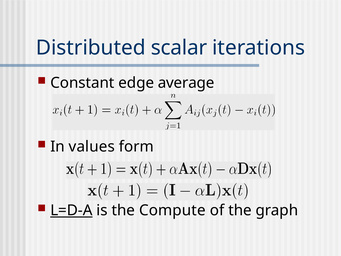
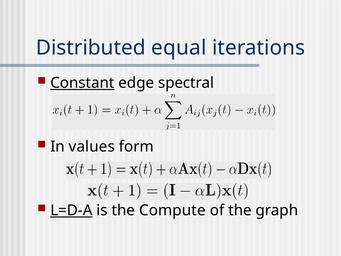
scalar: scalar -> equal (179, 48)
Constant underline: none -> present (82, 83)
average: average -> spectral (186, 83)
